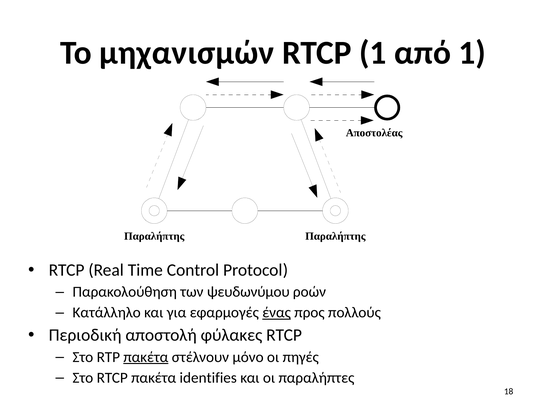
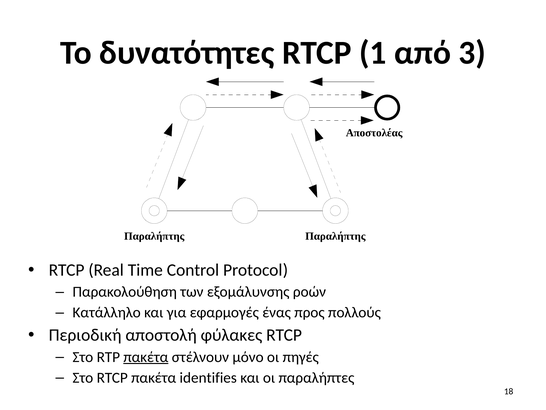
μηχανισμών: μηχανισμών -> δυνατότητες (187, 53)
από 1: 1 -> 3 (472, 53)
ψευδωνύμου: ψευδωνύμου -> εξομάλυνσης (248, 292)
ένας underline: present -> none (277, 312)
